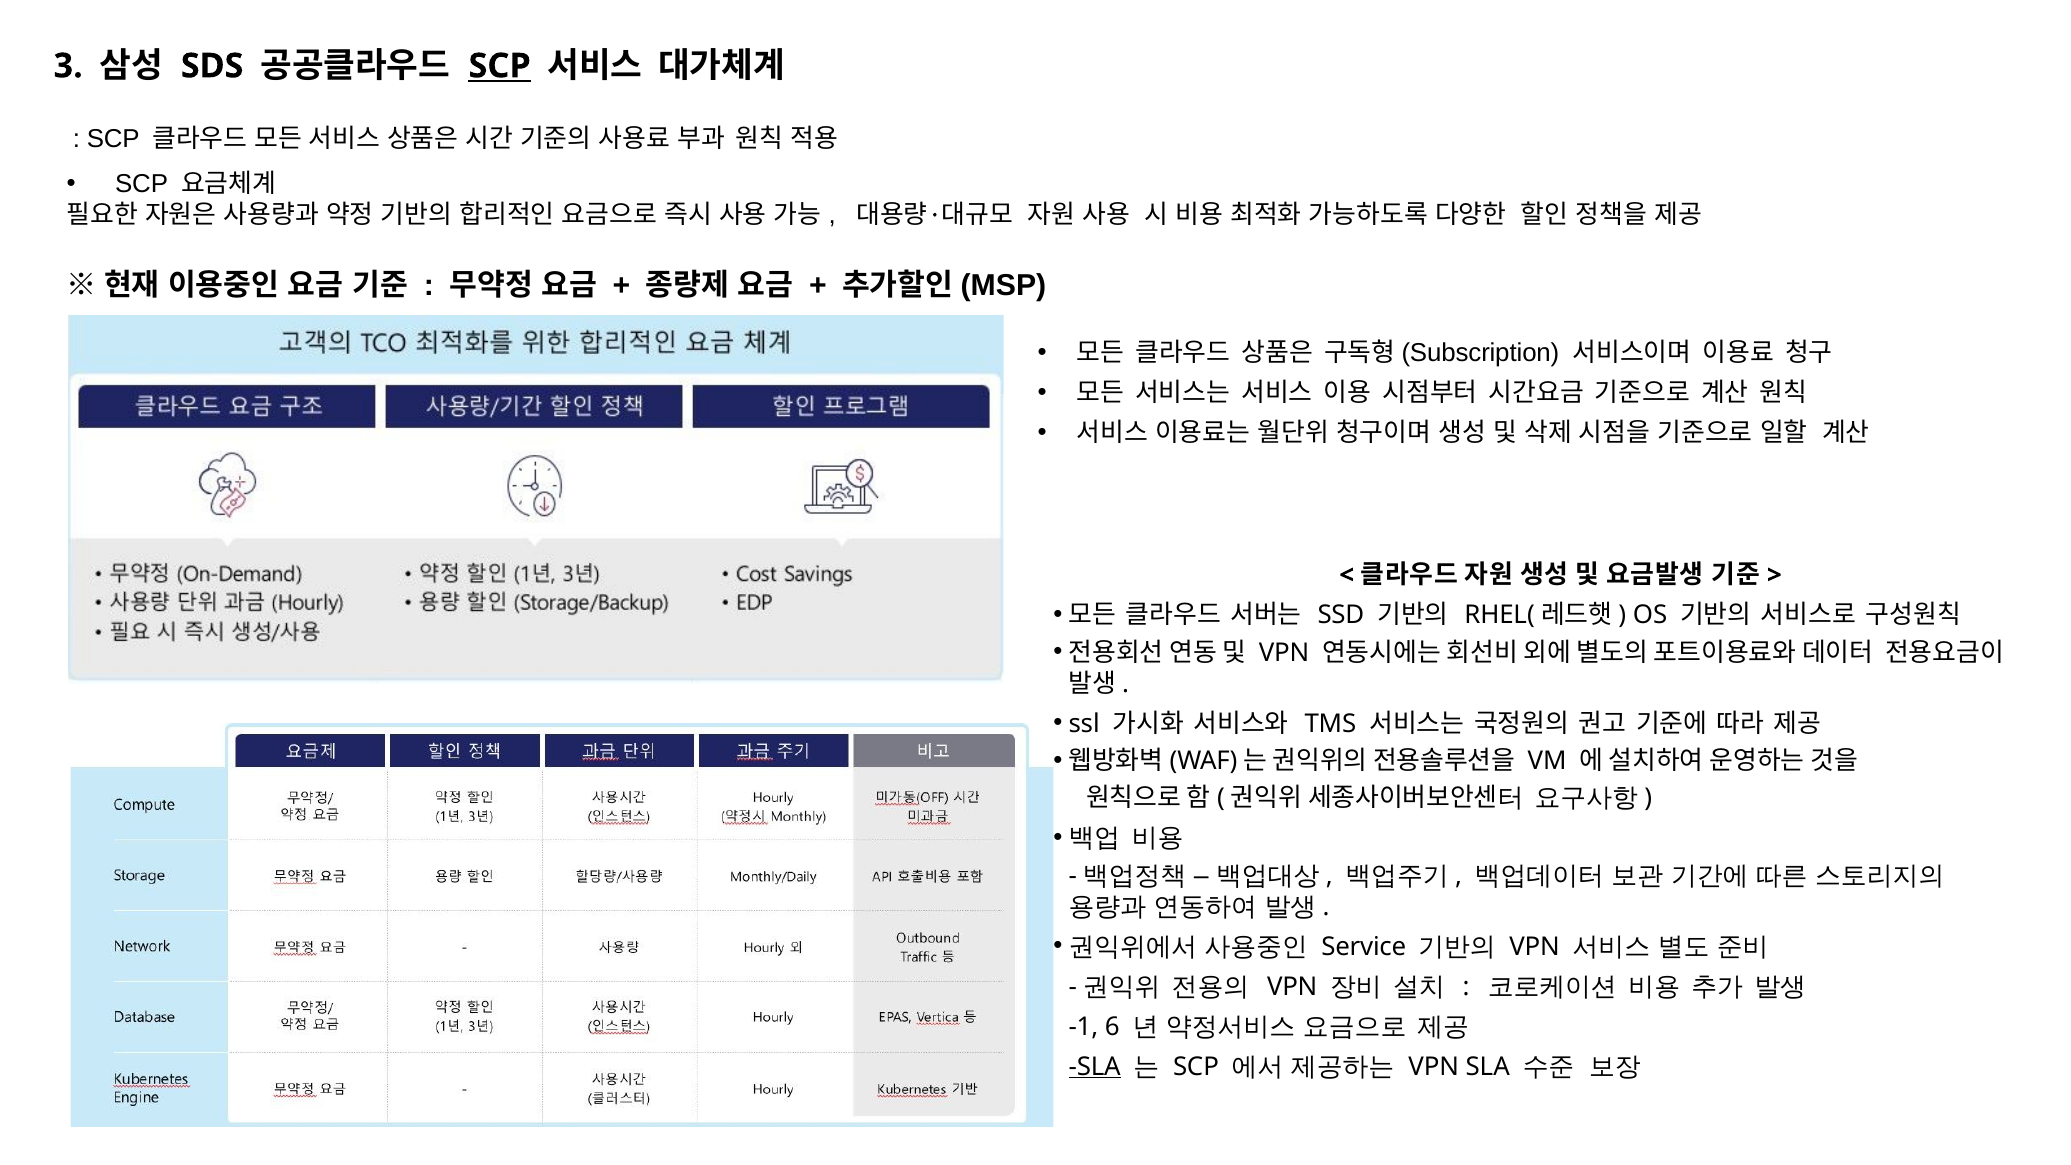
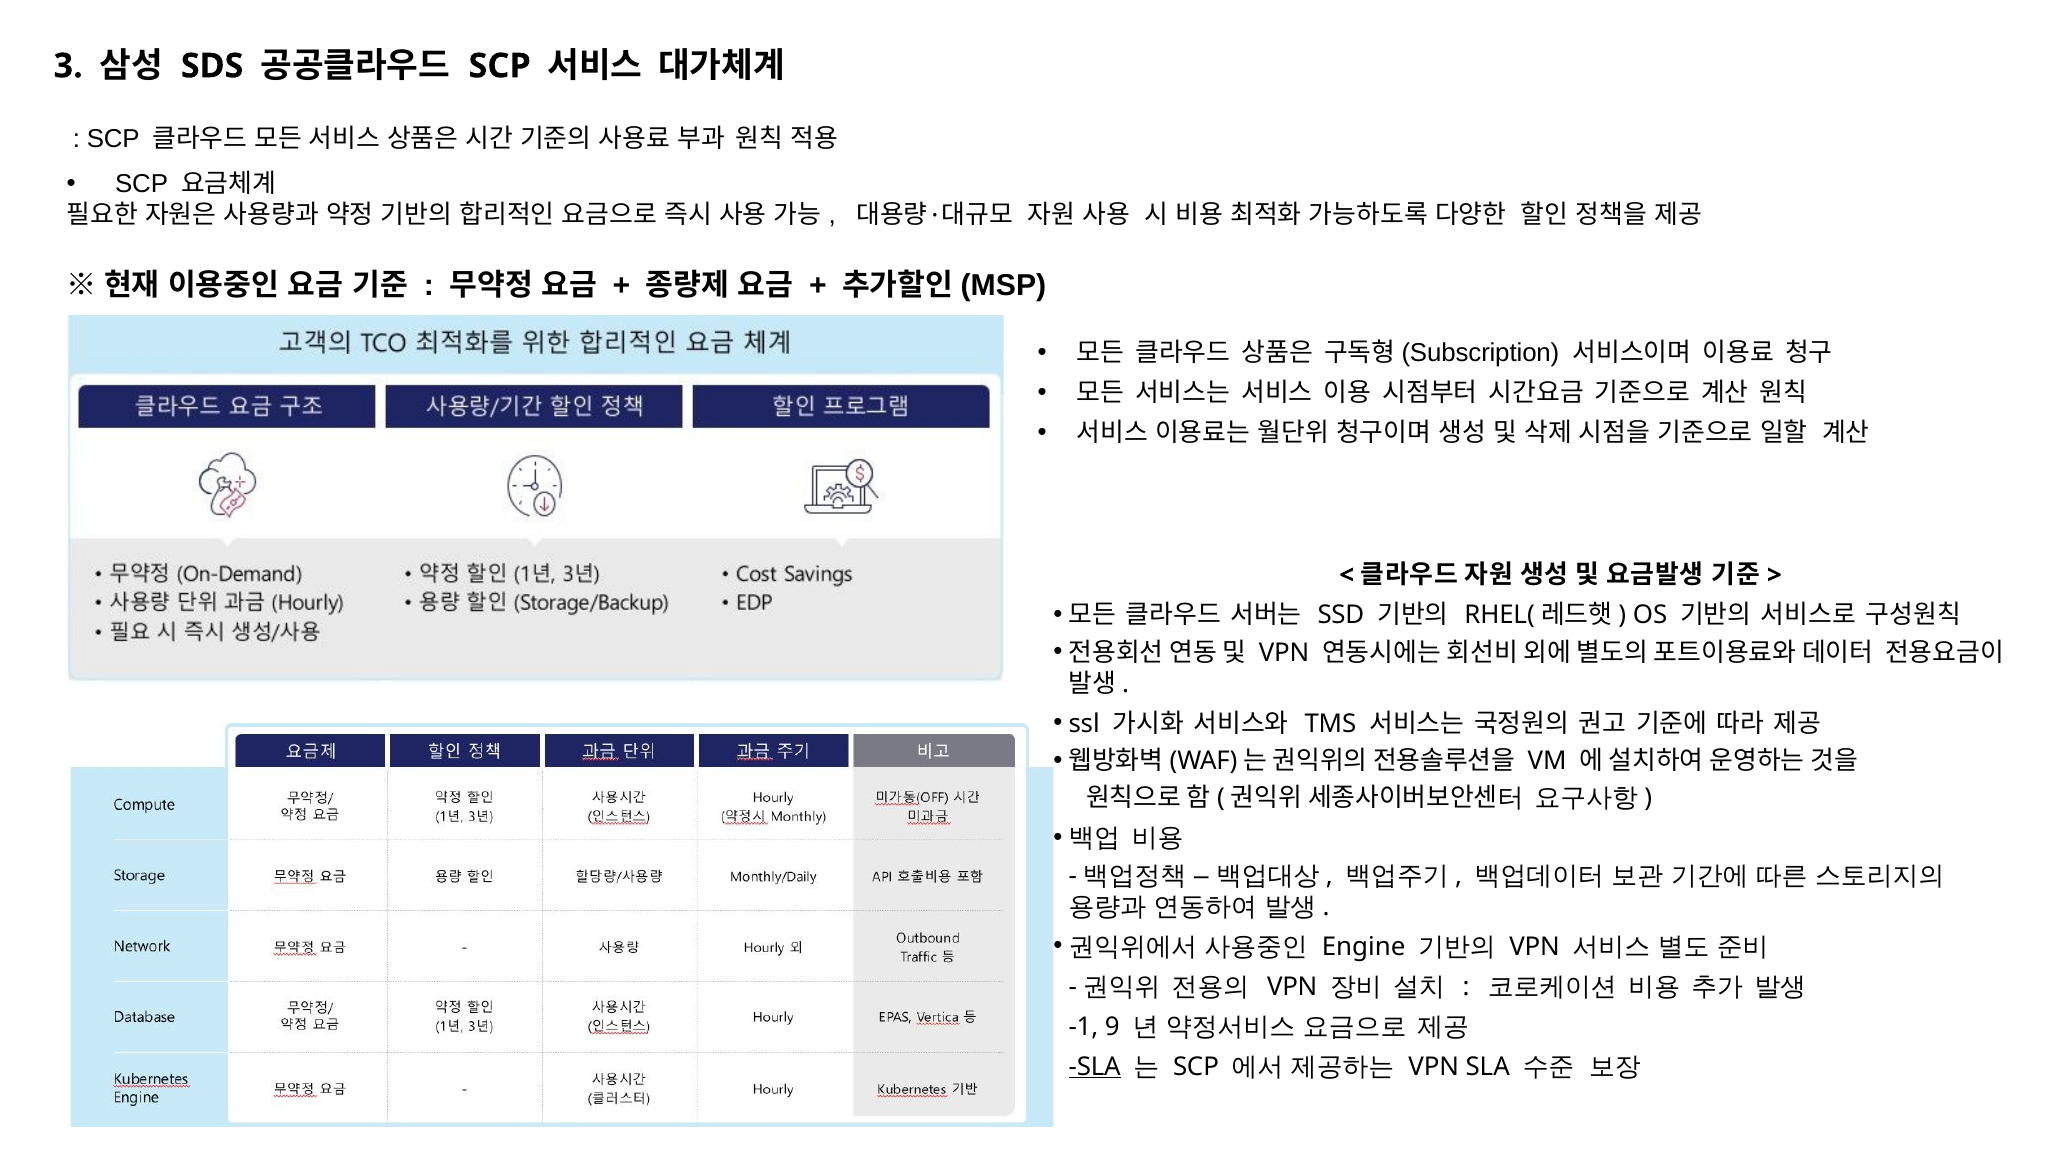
SCP underline: present -> none (500, 66)
Service: Service -> Engine (1364, 947)
6: 6 -> 9 (1112, 1027)
